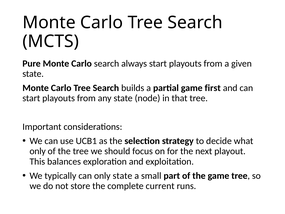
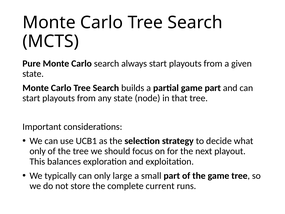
game first: first -> part (213, 88)
only state: state -> large (122, 176)
